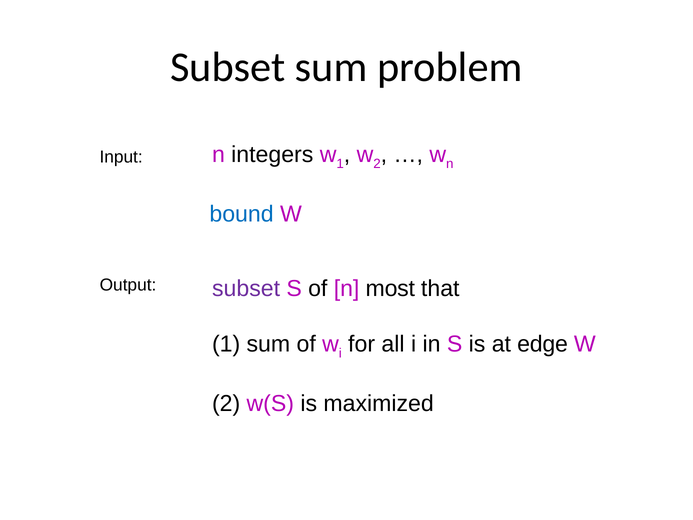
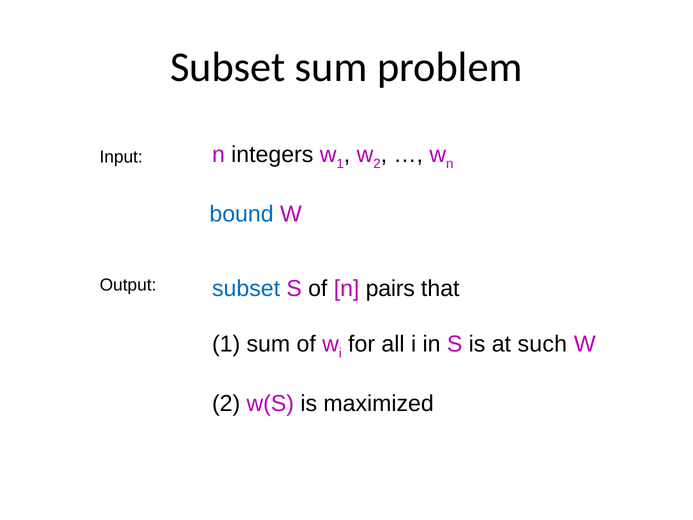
subset colour: purple -> blue (246, 289)
most: most -> pairs (390, 289)
edge: edge -> such (542, 344)
